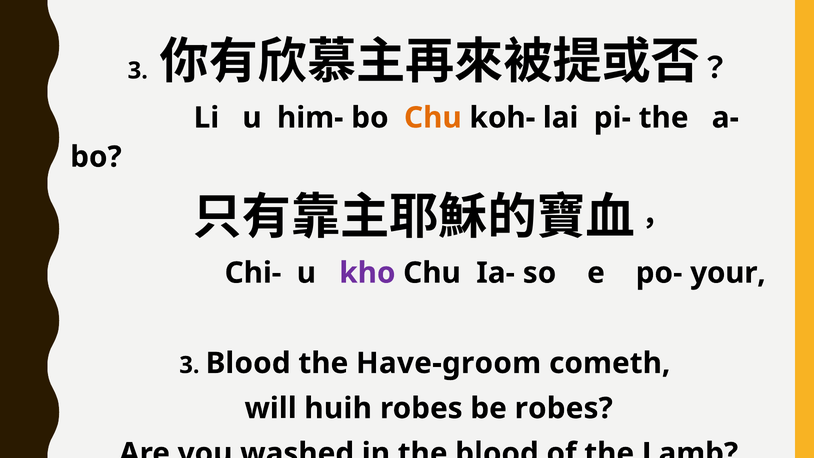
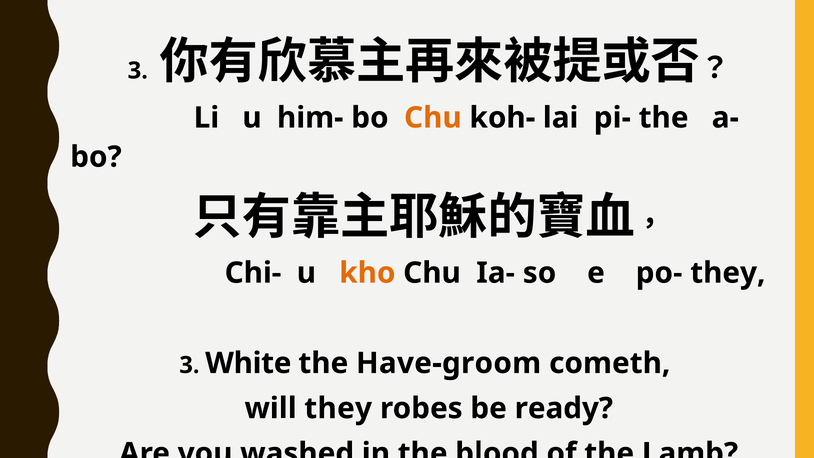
kho colour: purple -> orange (367, 273)
po- your: your -> they (728, 273)
3 Blood: Blood -> White (248, 363)
will huih: huih -> they (338, 408)
be robes: robes -> ready (564, 408)
